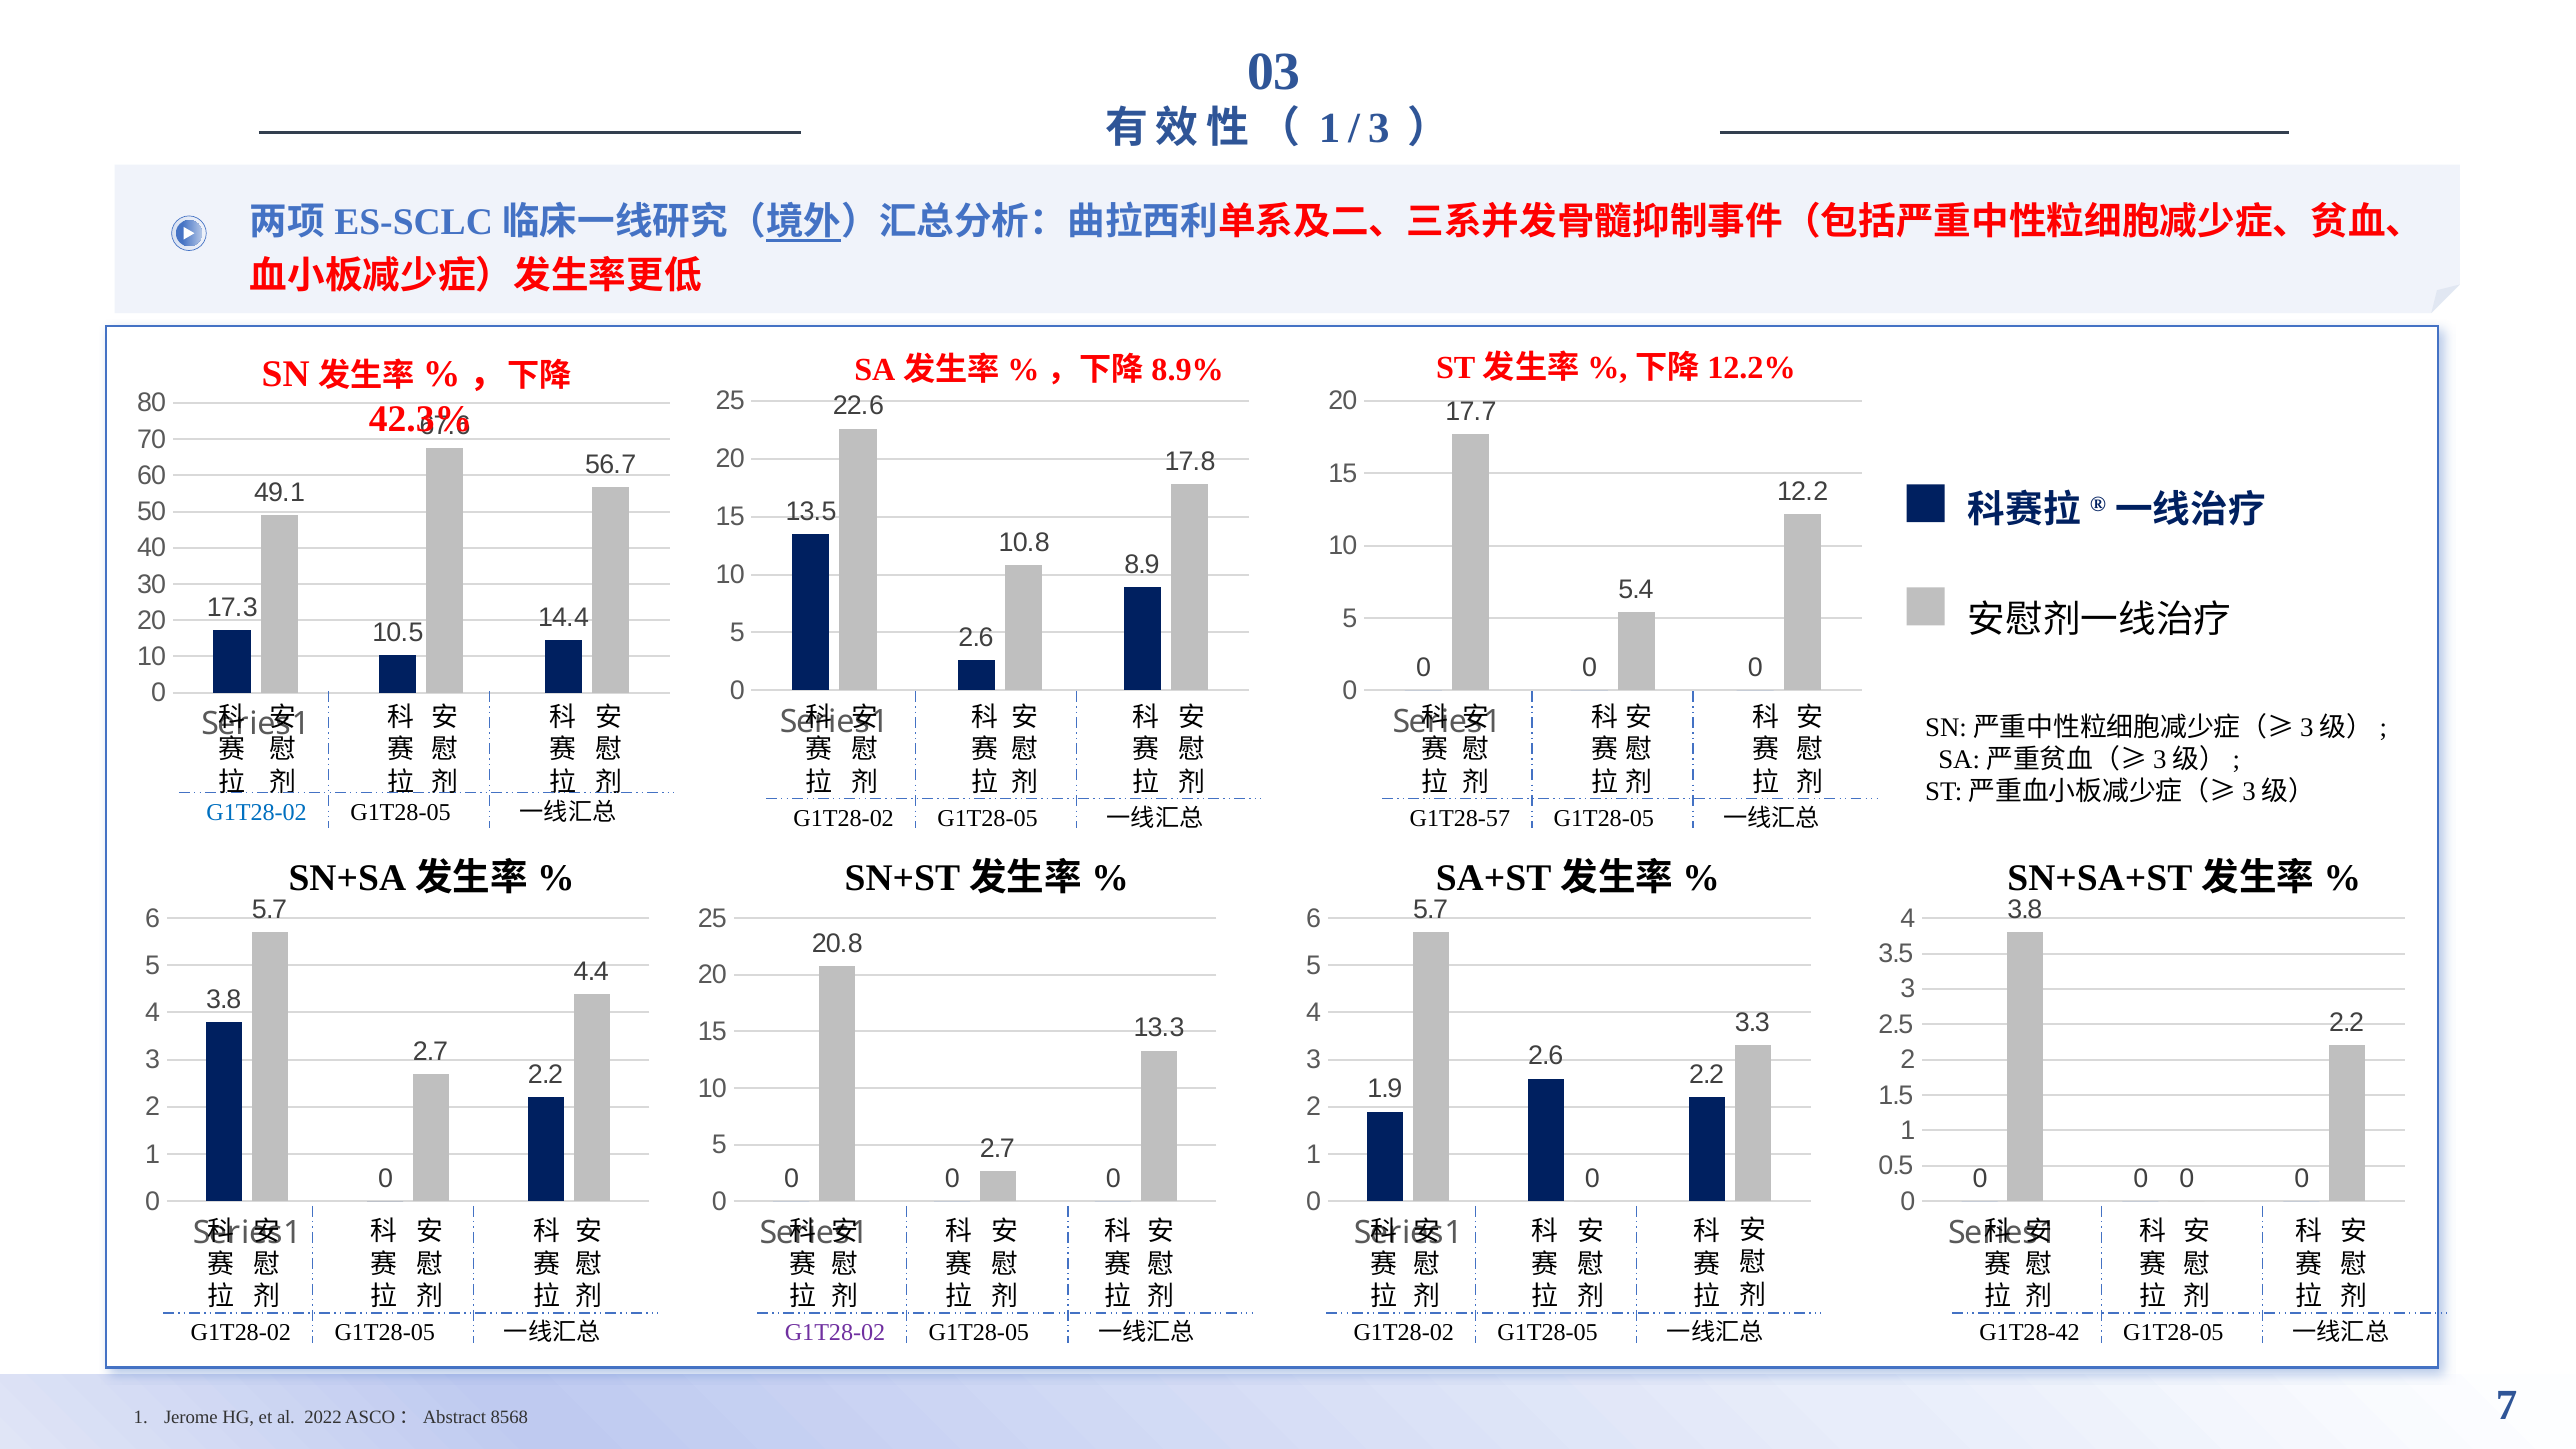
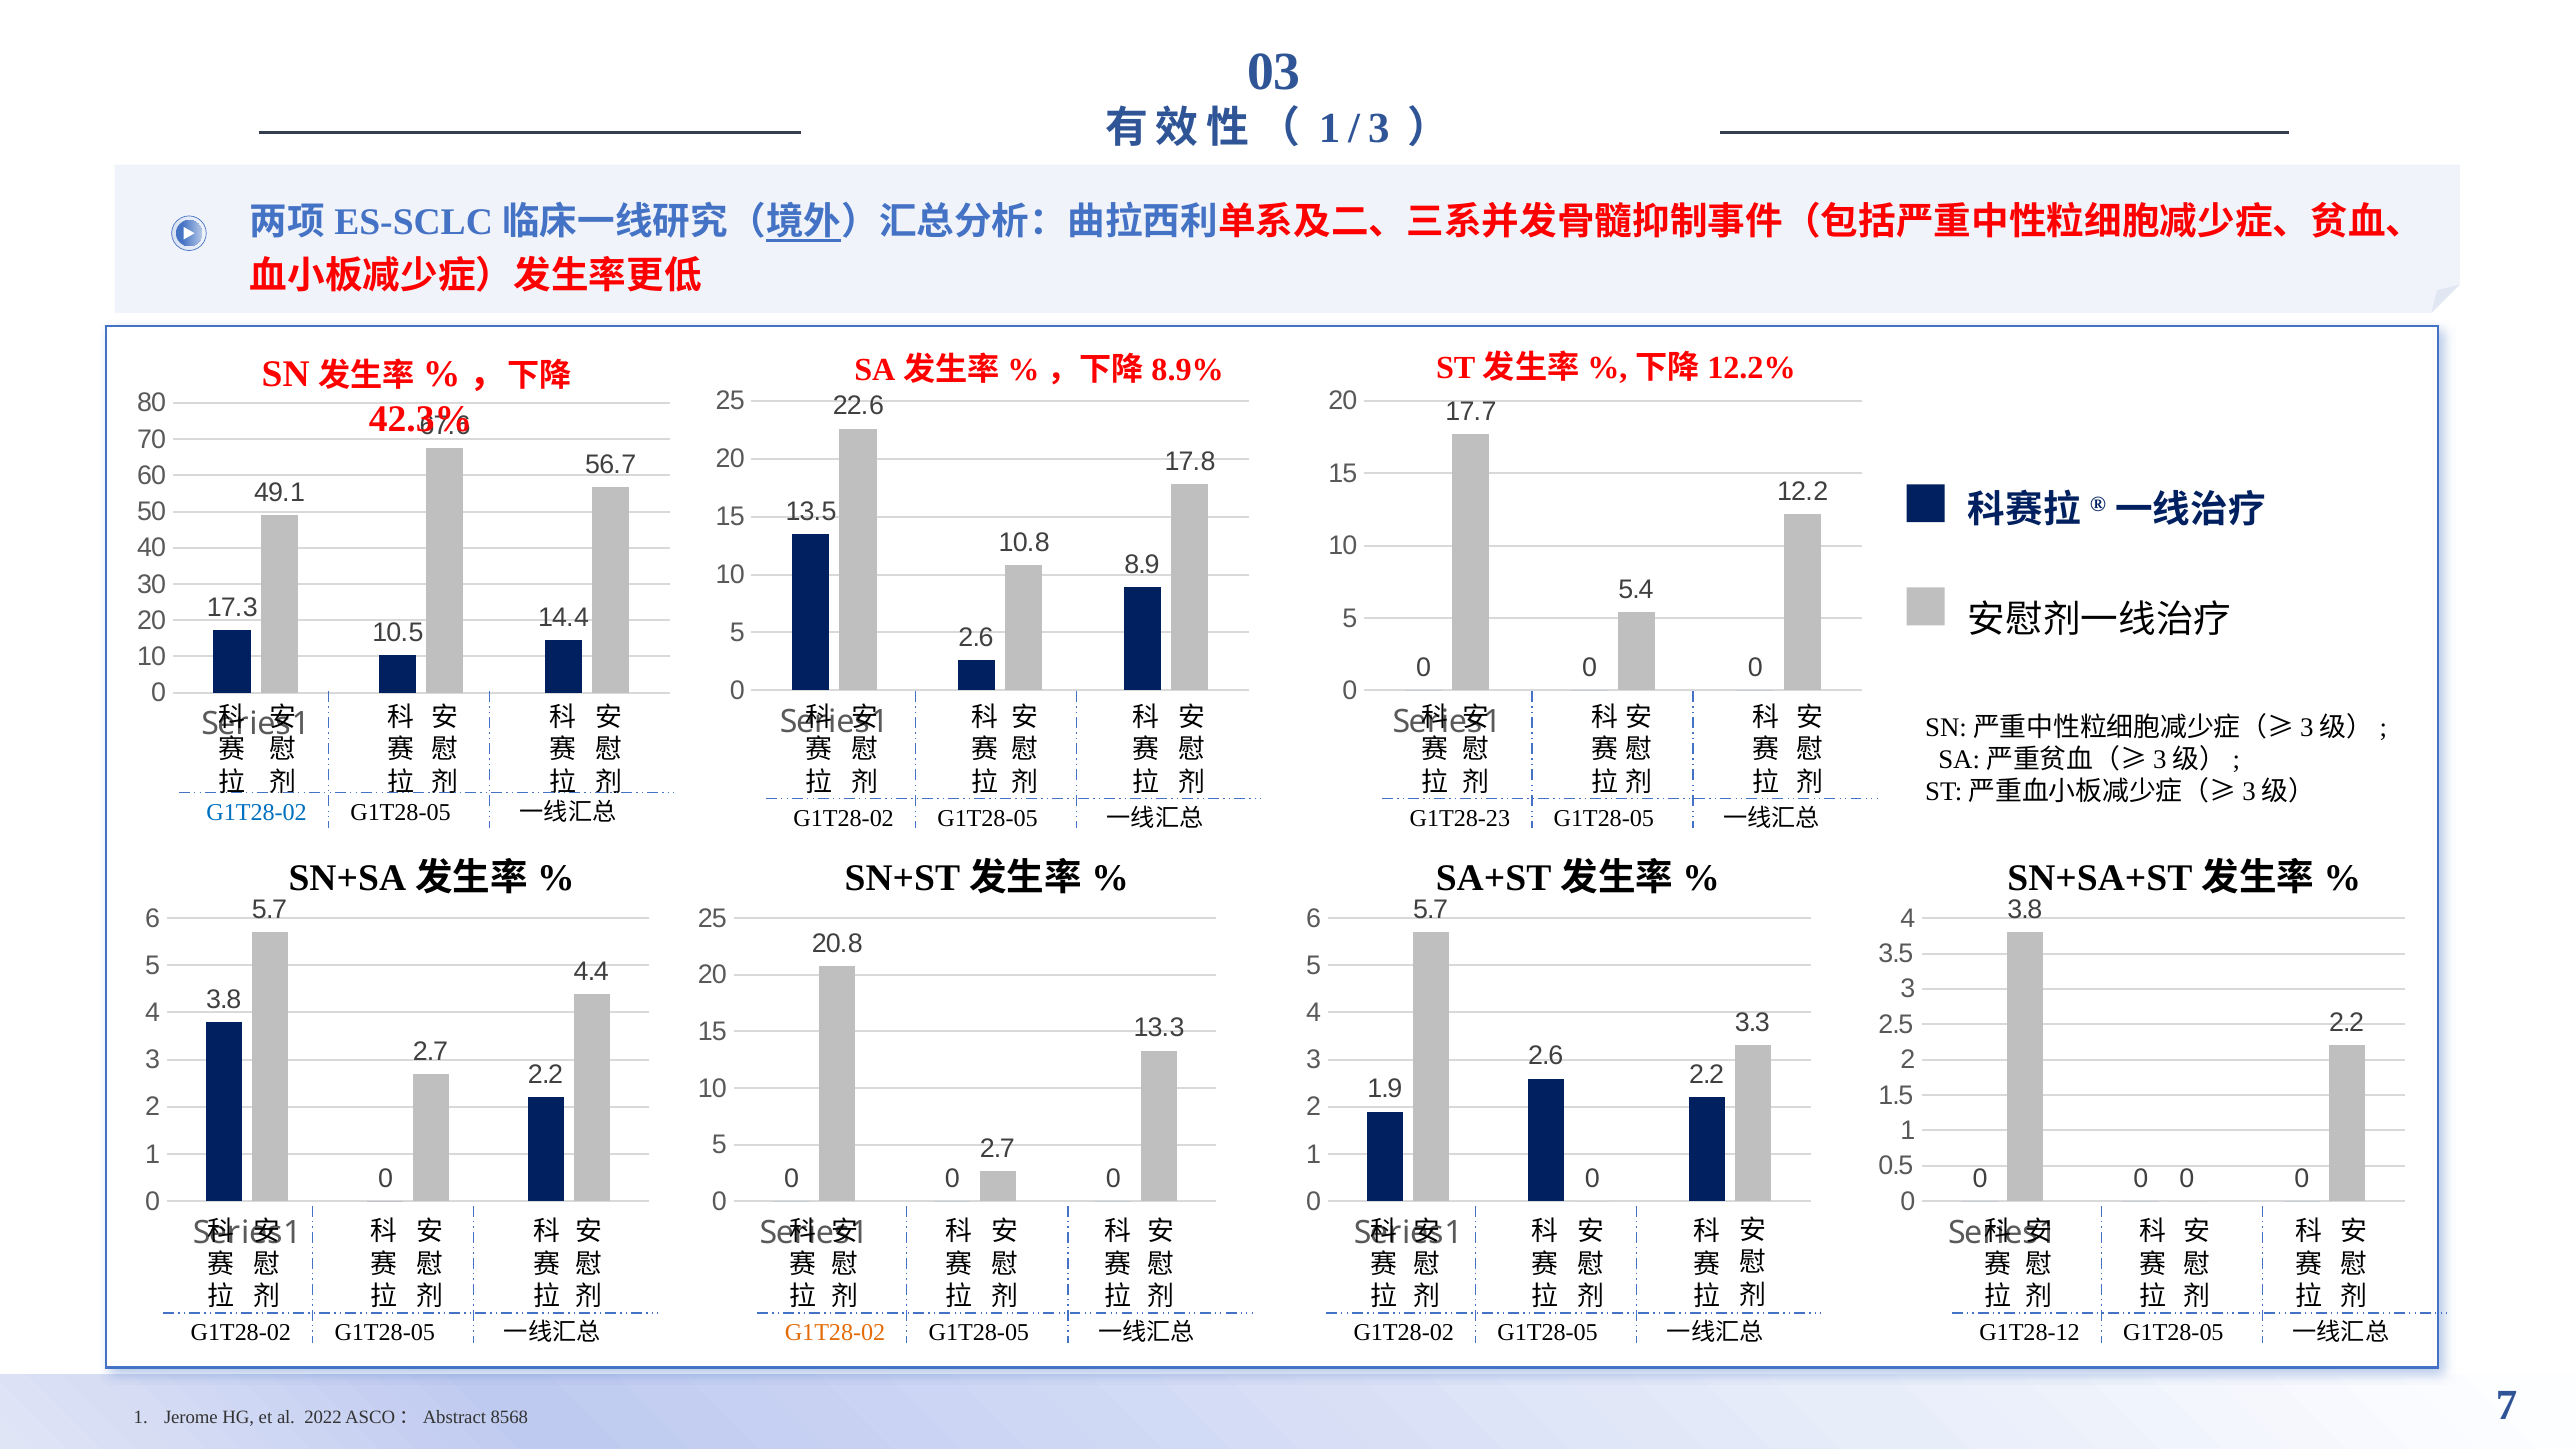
G1T28-57: G1T28-57 -> G1T28-23 (1460, 818)
G1T28-02 colour: purple -> orange (835, 1333)
G1T28-42: G1T28-42 -> G1T28-12 (2029, 1333)
